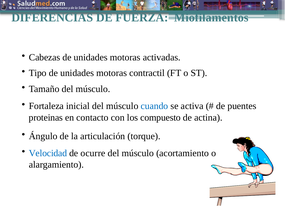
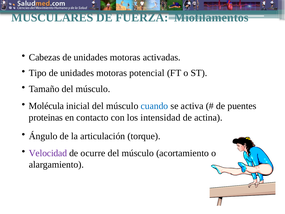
DIFERENCIAS: DIFERENCIAS -> MUSCULARES (52, 17)
contractil: contractil -> potencial (147, 73)
Fortaleza: Fortaleza -> Molécula (46, 106)
compuesto: compuesto -> intensidad (160, 117)
Velocidad colour: blue -> purple (48, 153)
